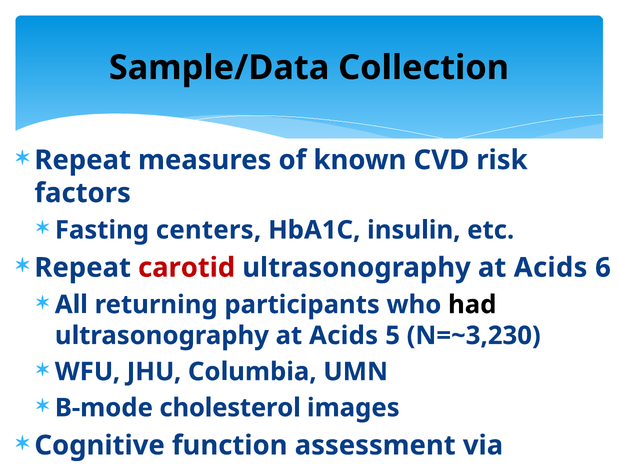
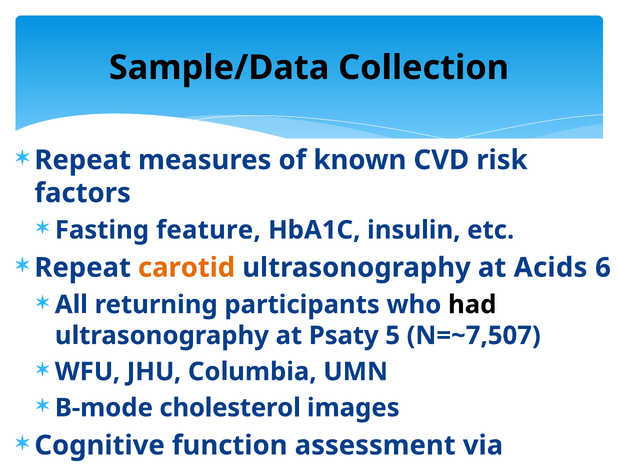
centers: centers -> feature (208, 230)
carotid colour: red -> orange (187, 267)
Acids: Acids -> Psaty (344, 335)
N=~3,230: N=~3,230 -> N=~7,507 (474, 335)
